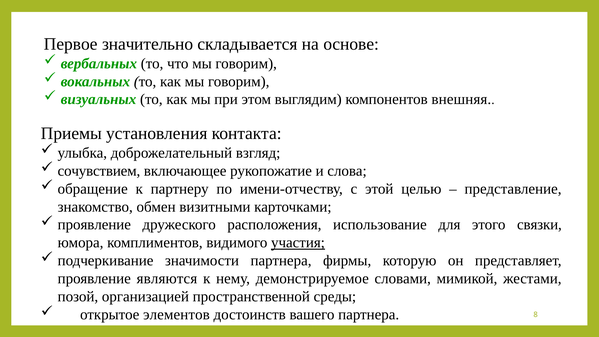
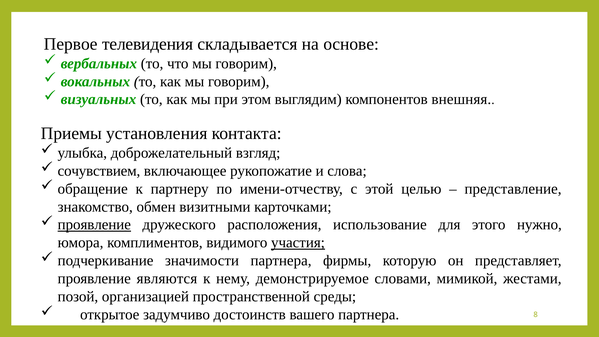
значительно: значительно -> телевидения (148, 44)
проявление underline: none -> present (94, 225)
связки: связки -> нужно (539, 225)
элементов: элементов -> задумчиво (177, 315)
